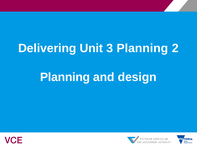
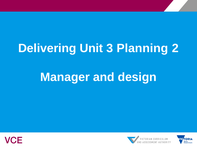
Planning: Planning -> Manager (65, 77)
